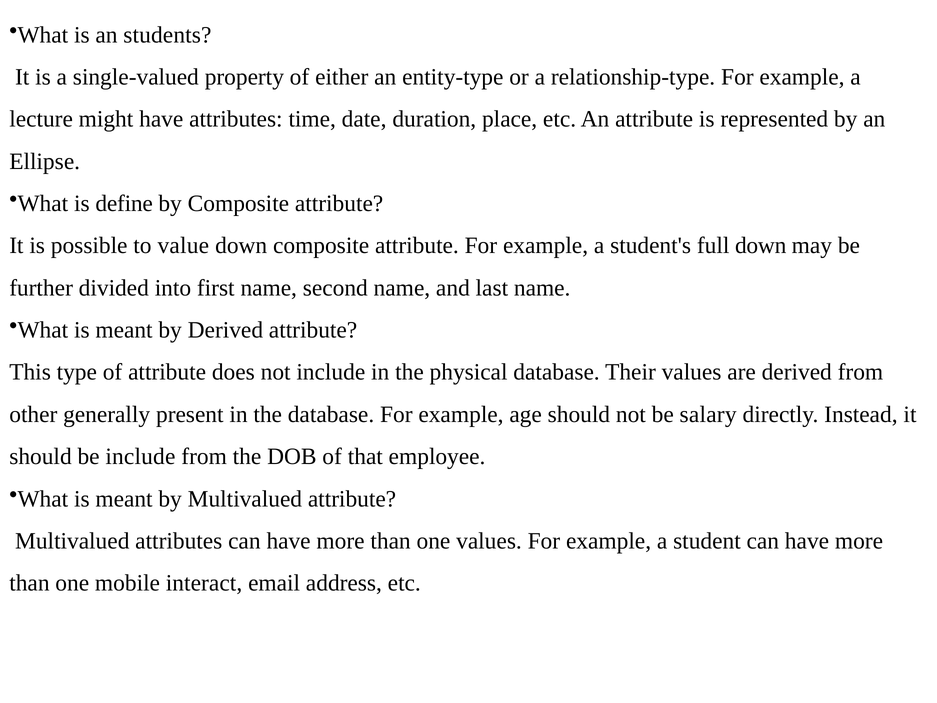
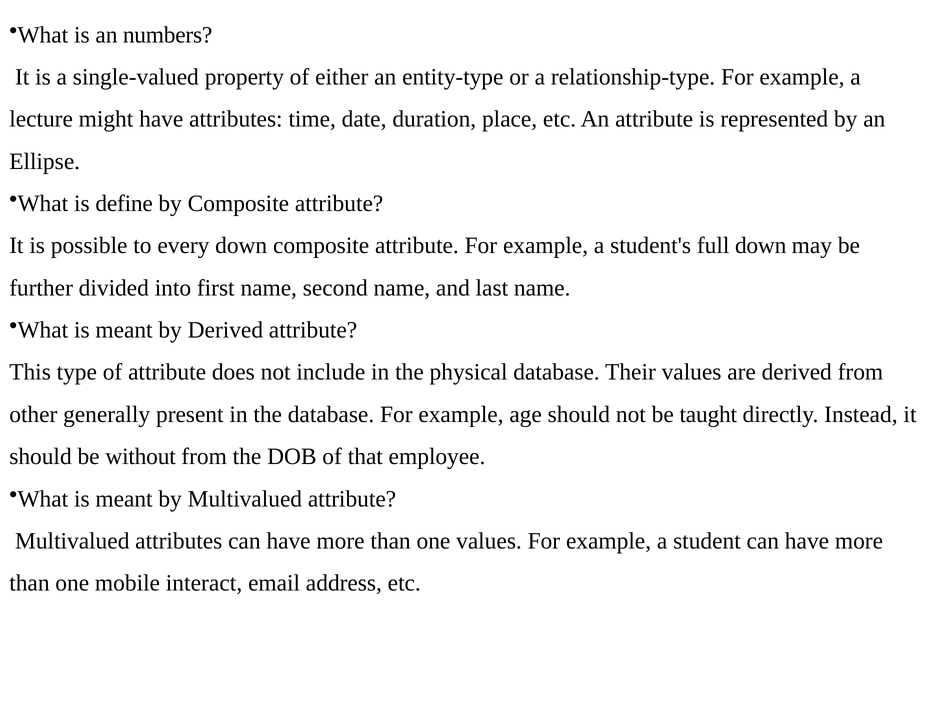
students: students -> numbers (168, 35)
value: value -> every (183, 246)
salary: salary -> taught (708, 414)
be include: include -> without (141, 456)
